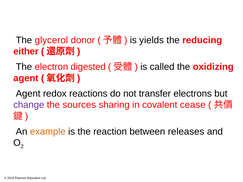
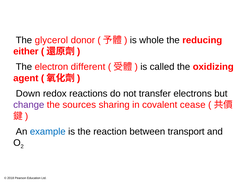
yields: yields -> whole (152, 40)
digested: digested -> different (88, 67)
Agent: Agent -> Down (28, 94)
example colour: orange -> blue (48, 132)
releases: releases -> transport (186, 132)
